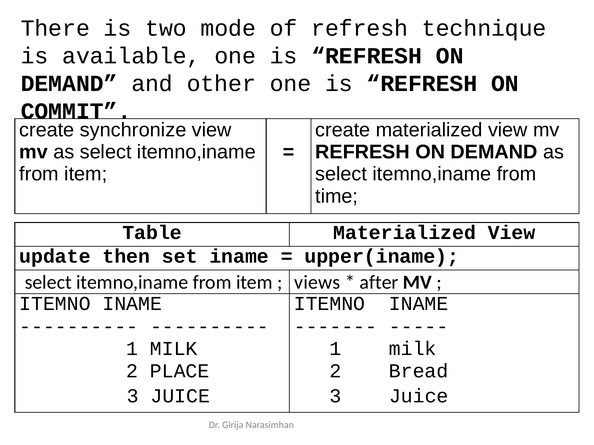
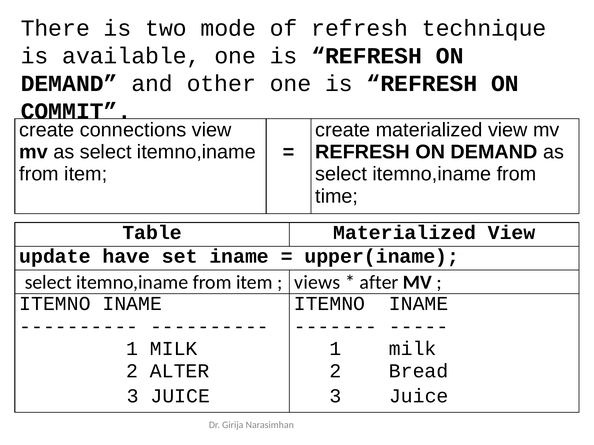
synchronize: synchronize -> connections (133, 130)
then: then -> have (126, 257)
PLACE: PLACE -> ALTER (180, 372)
